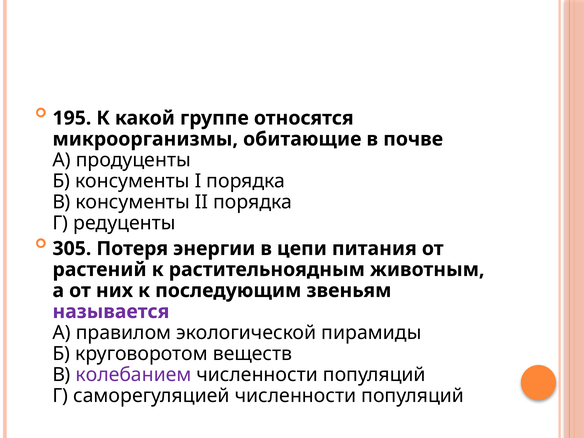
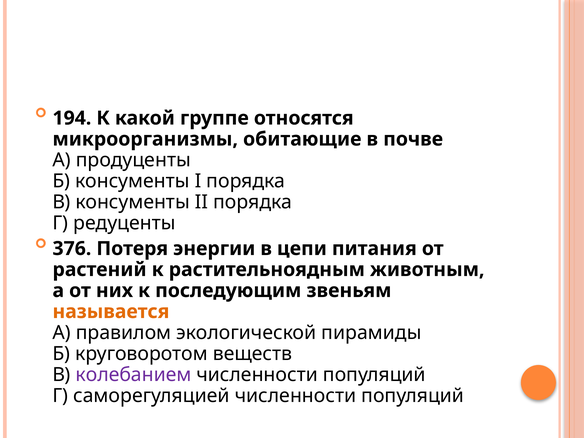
195: 195 -> 194 (72, 118)
305: 305 -> 376 (72, 249)
называется colour: purple -> orange (111, 312)
